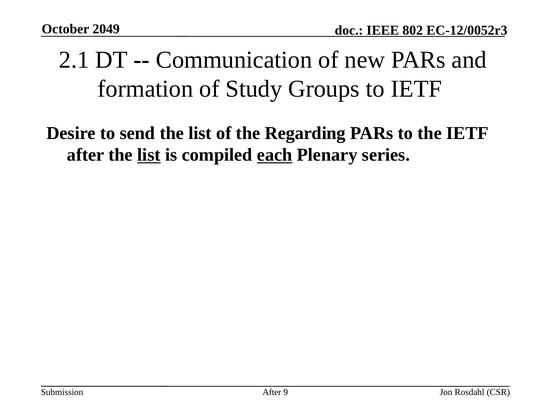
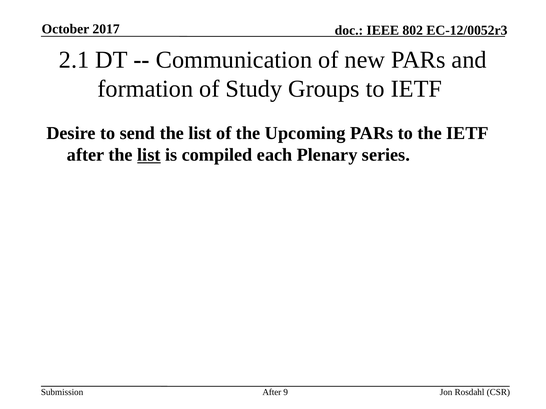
2049: 2049 -> 2017 (106, 29)
Regarding: Regarding -> Upcoming (305, 133)
each underline: present -> none (275, 155)
